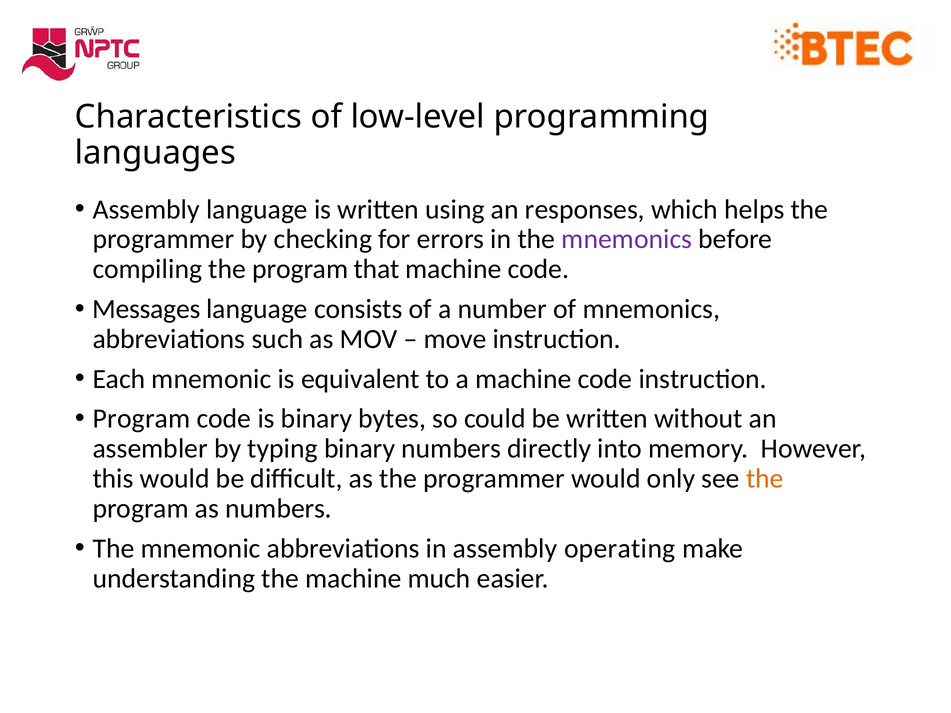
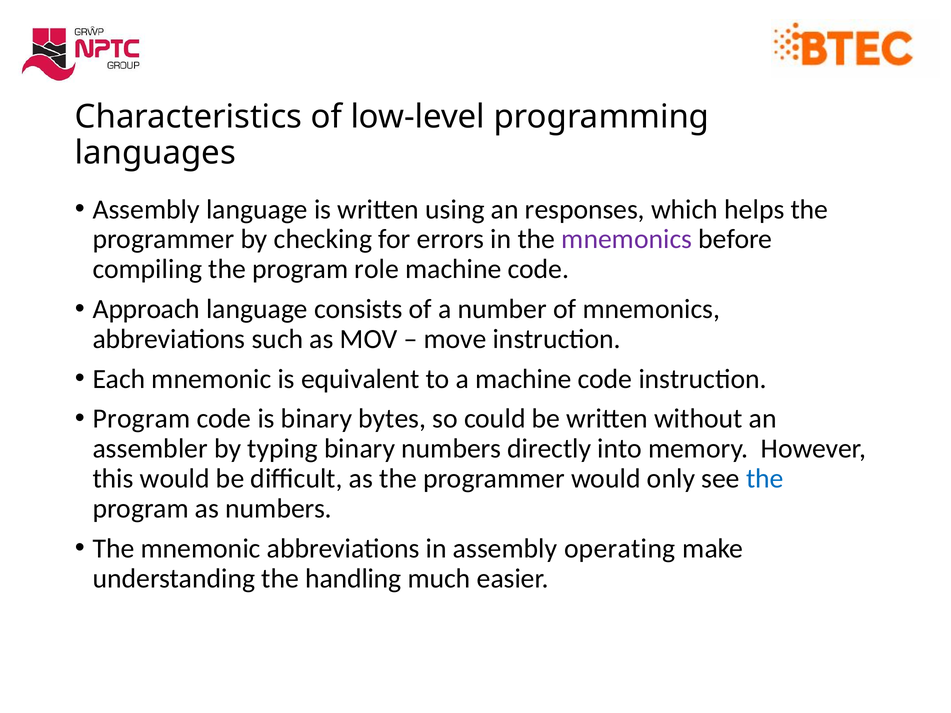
that: that -> role (377, 269)
Messages: Messages -> Approach (146, 309)
the colour: orange -> blue (765, 479)
the machine: machine -> handling (353, 579)
